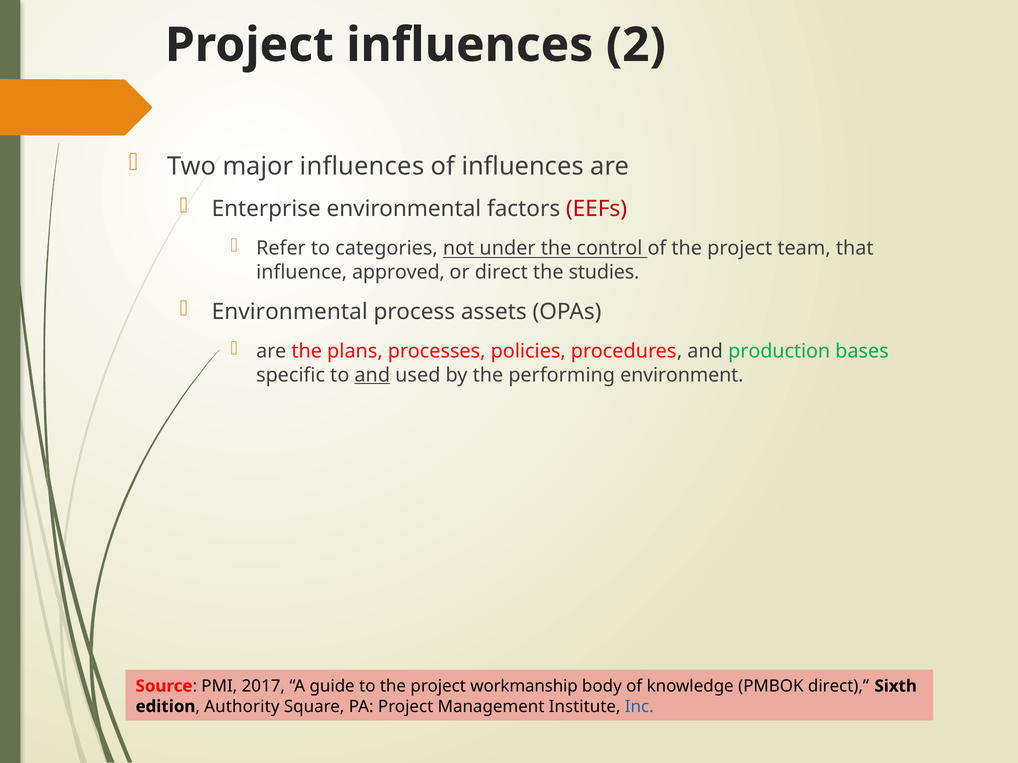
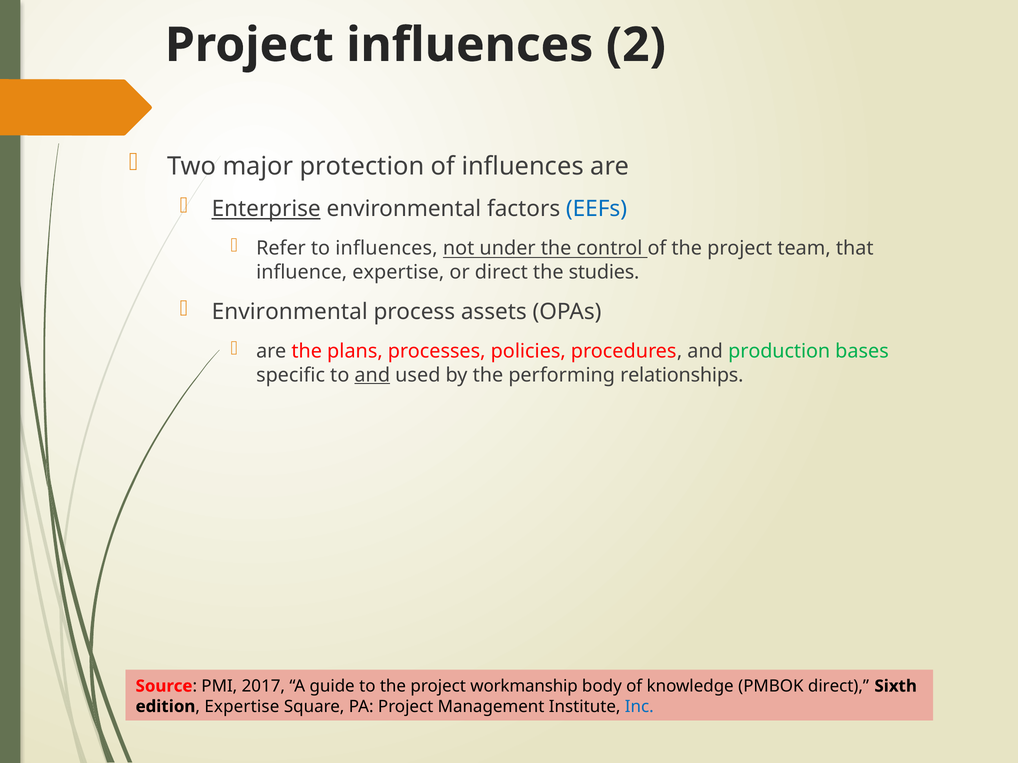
major influences: influences -> protection (362, 166)
Enterprise underline: none -> present (266, 209)
EEFs colour: red -> blue (597, 209)
to categories: categories -> influences (386, 249)
influence approved: approved -> expertise (398, 272)
environment: environment -> relationships (682, 375)
edition Authority: Authority -> Expertise (242, 707)
